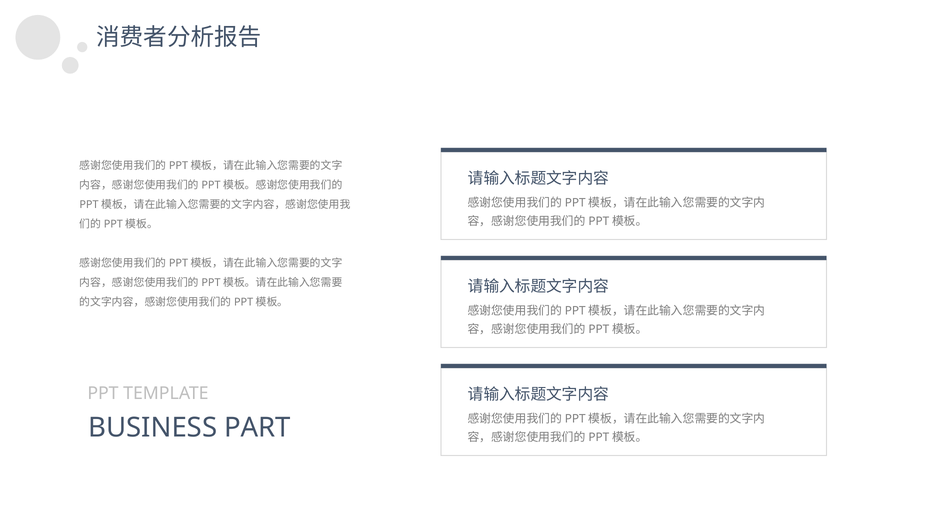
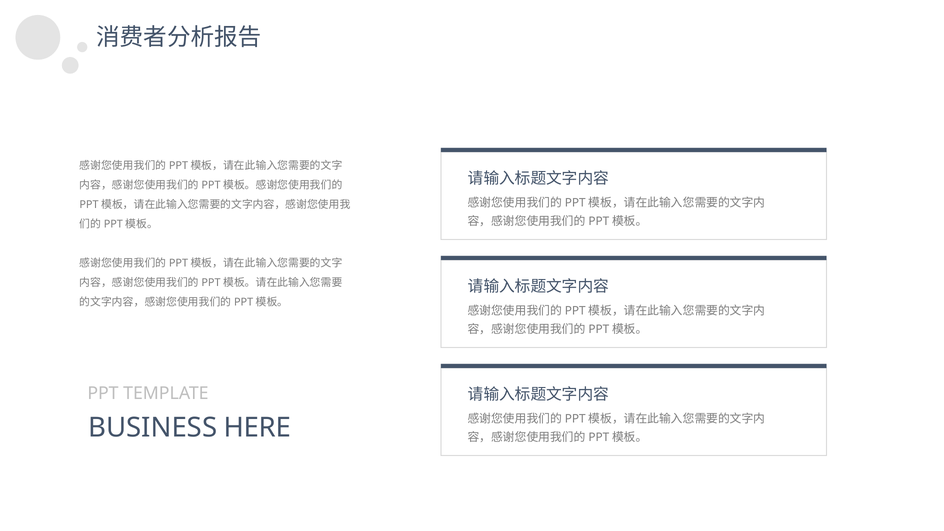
PART: PART -> HERE (257, 427)
